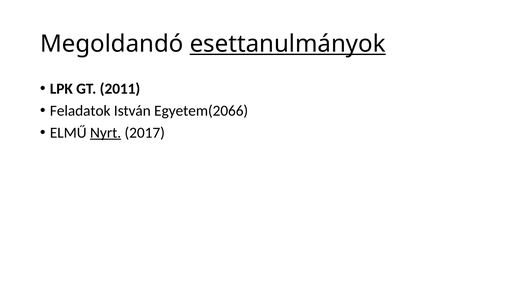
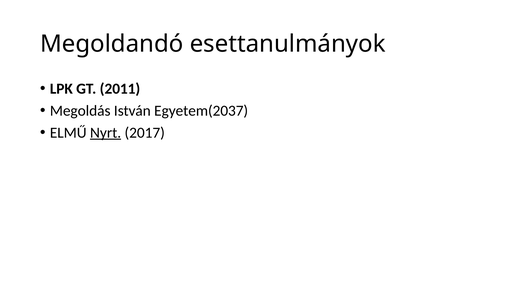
esettanulmányok underline: present -> none (288, 44)
Feladatok: Feladatok -> Megoldás (80, 111)
Egyetem(2066: Egyetem(2066 -> Egyetem(2037 (201, 111)
